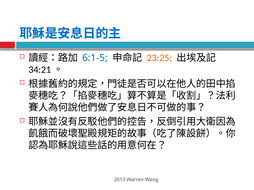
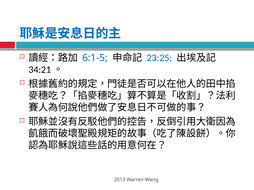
23:25 colour: orange -> blue (159, 58)
